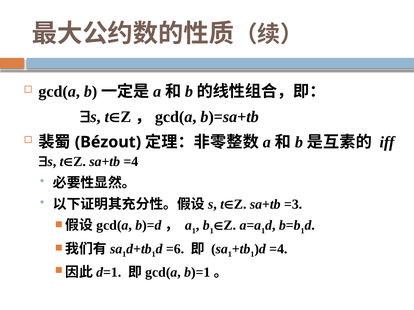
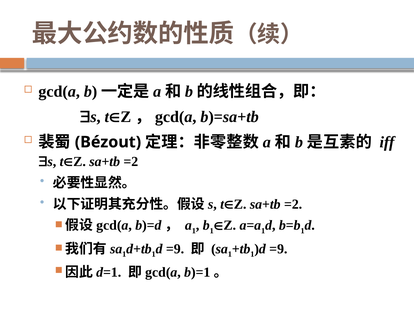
=4: =4 -> =2 (131, 162)
=3: =3 -> =2 (293, 204)
=6: =6 -> =9 (175, 249)
=4: =4 -> =9 (278, 249)
